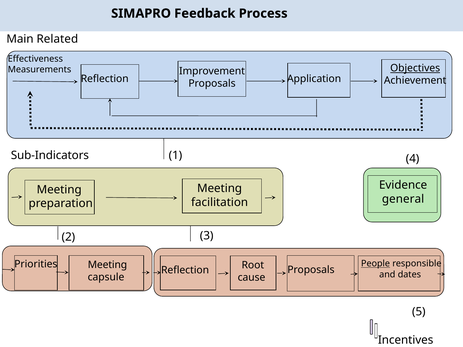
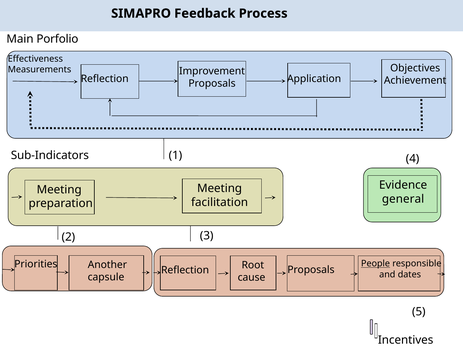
Related: Related -> Porfolio (57, 39)
Objectives underline: present -> none (415, 68)
Meeting: Meeting -> Another (107, 265)
